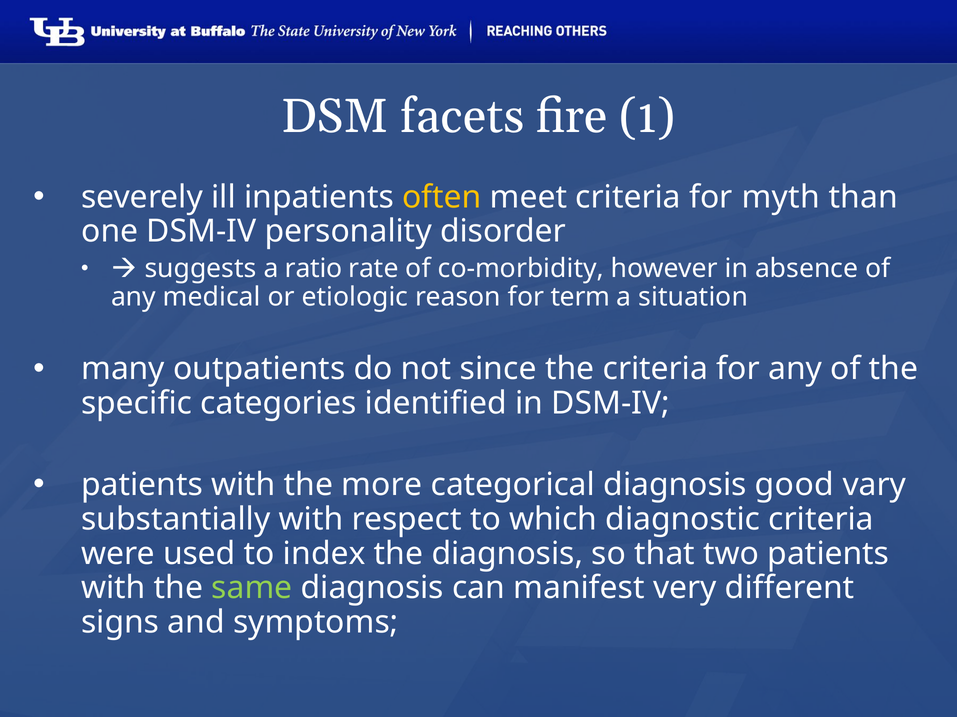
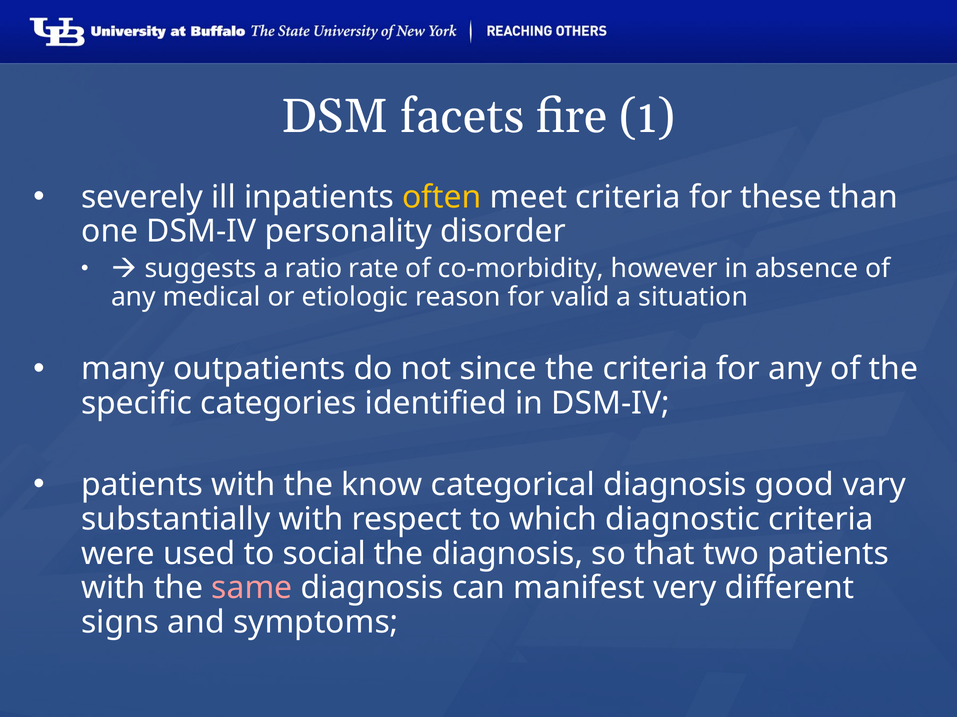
myth: myth -> these (781, 197)
term: term -> valid (580, 297)
more: more -> know (382, 485)
index: index -> social (324, 554)
same colour: light green -> pink (252, 589)
